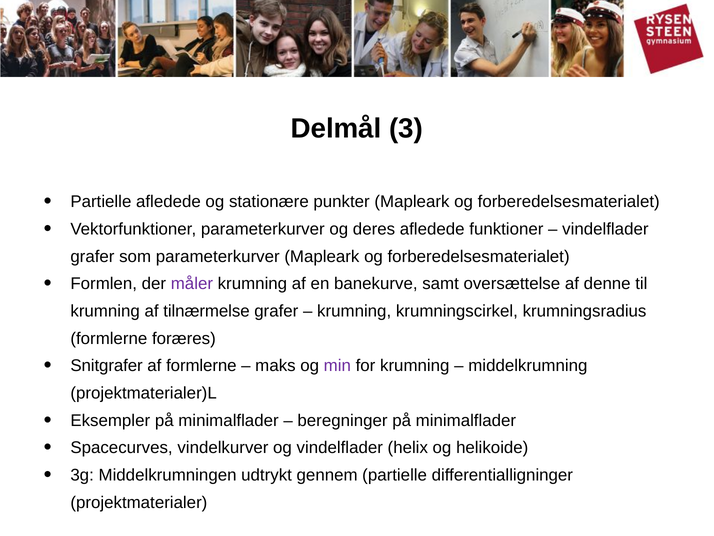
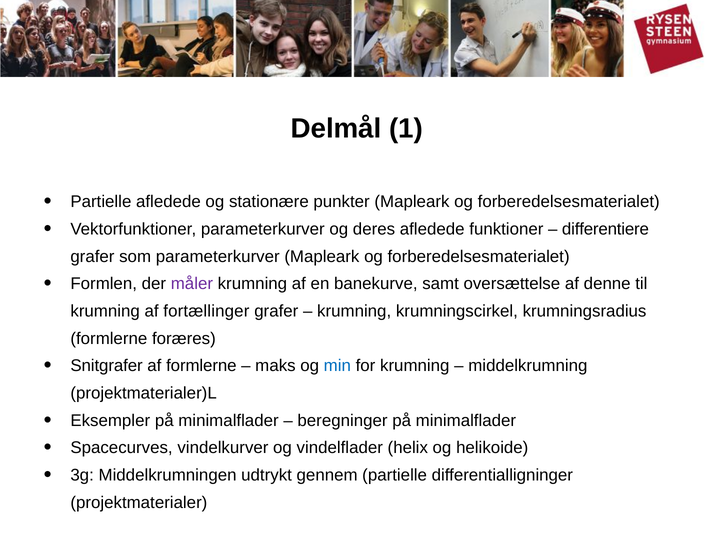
3: 3 -> 1 (406, 129)
vindelflader: vindelflader -> differentiere (605, 229)
tilnærmelse: tilnærmelse -> fortællinger (206, 311)
min colour: purple -> blue (337, 365)
